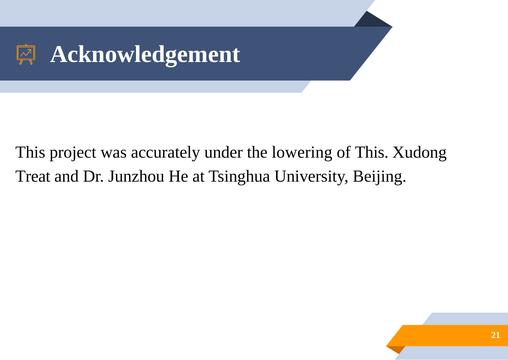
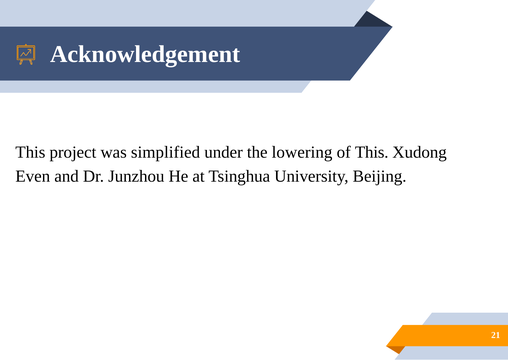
accurately: accurately -> simplified (166, 152)
Treat: Treat -> Even (33, 176)
